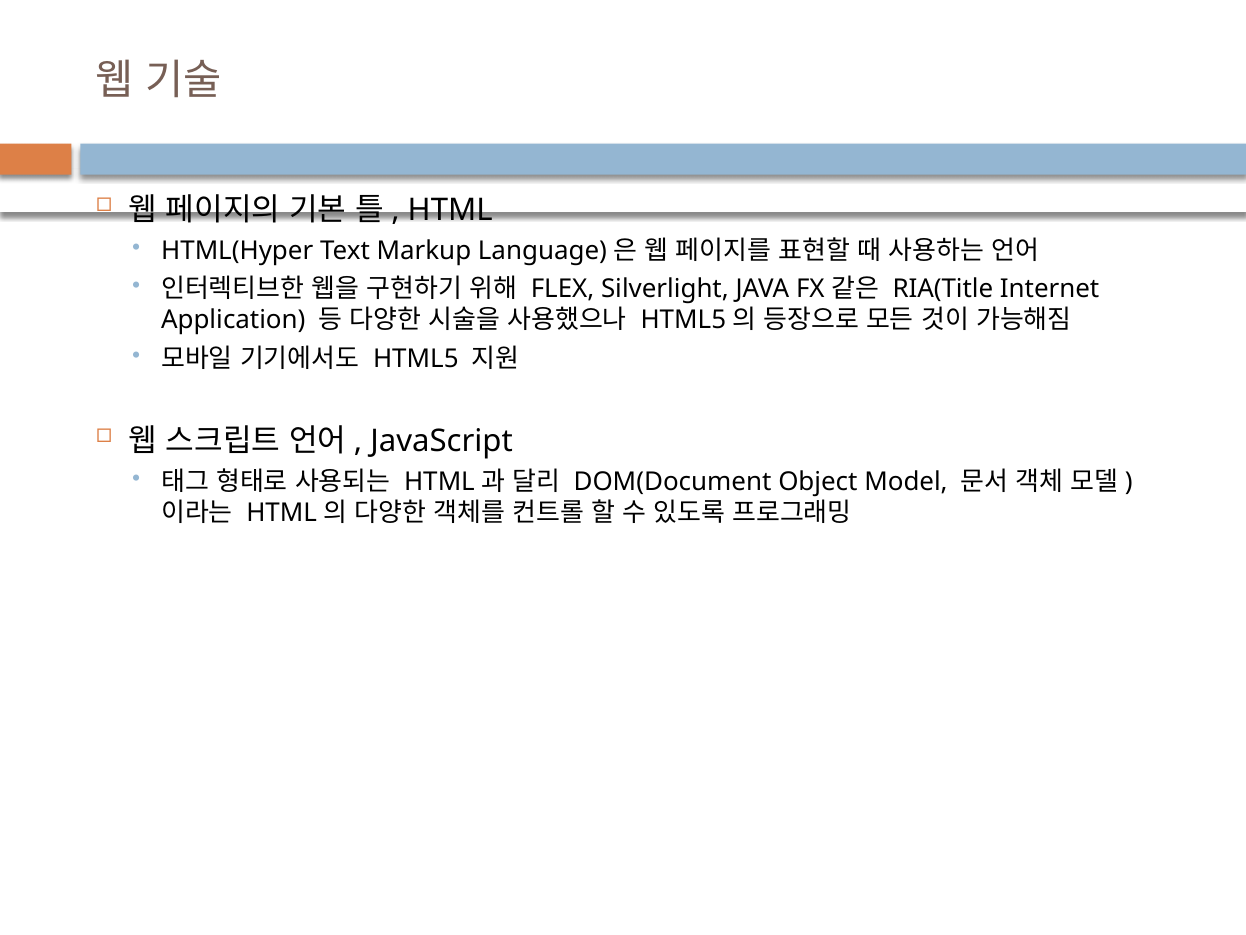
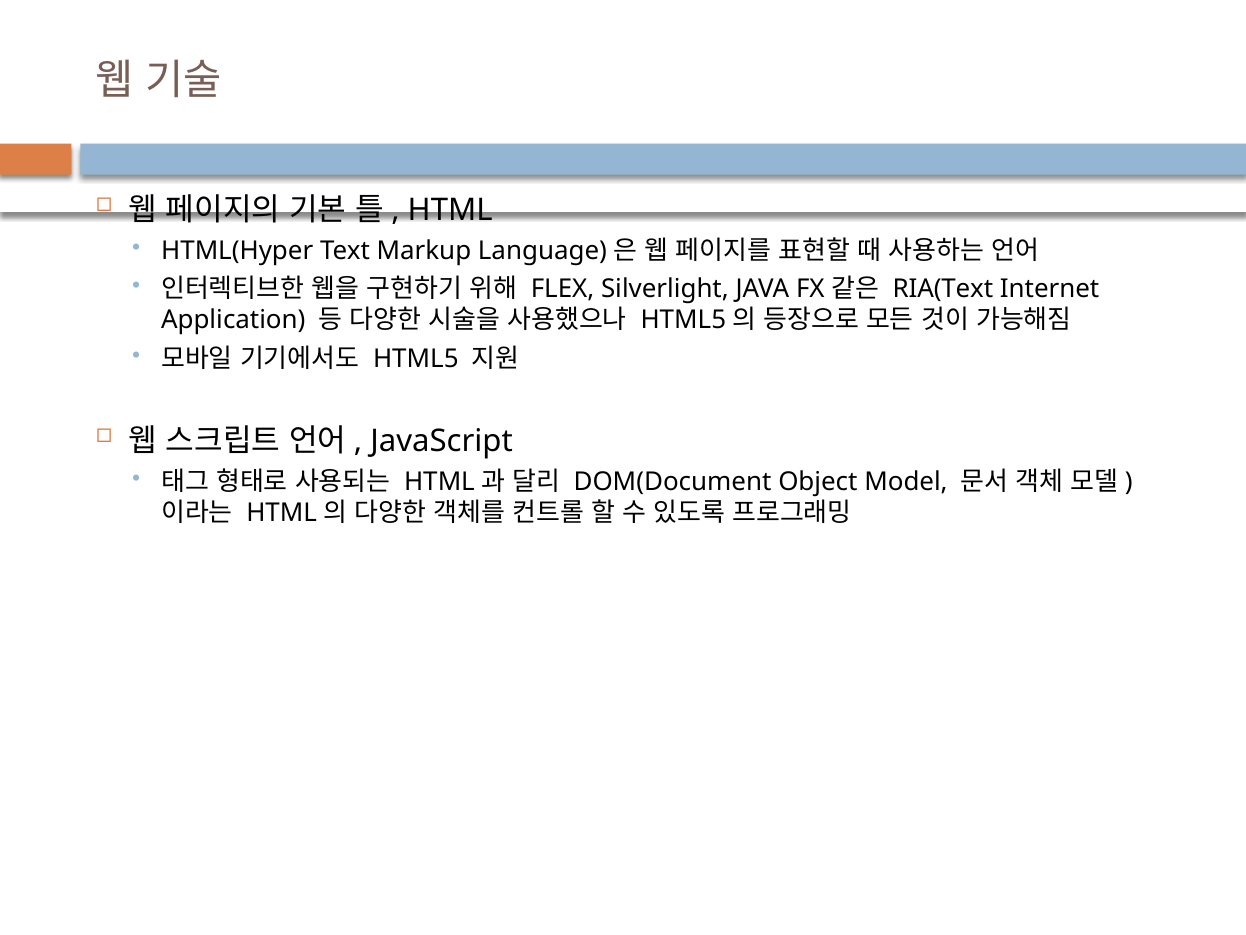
RIA(Title: RIA(Title -> RIA(Text (943, 289)
